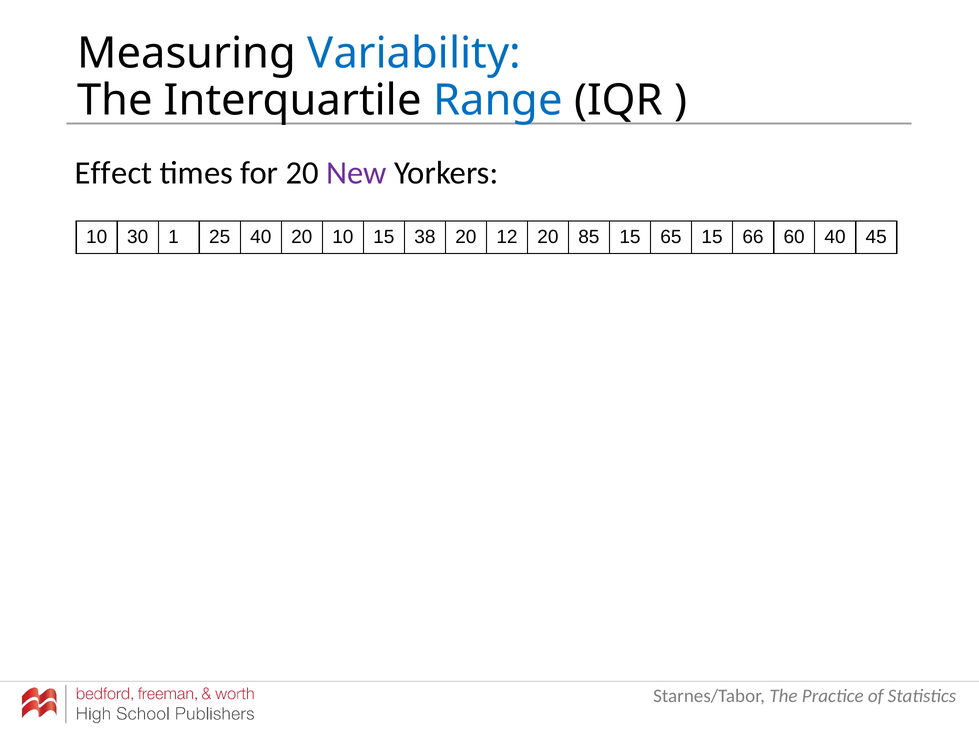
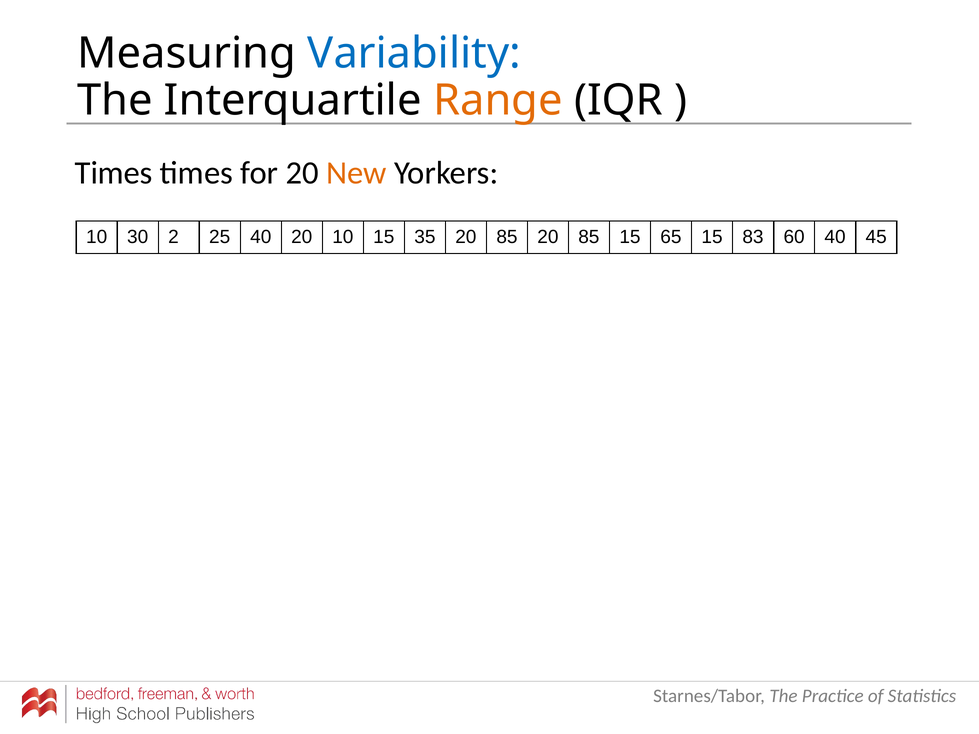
Range colour: blue -> orange (498, 101)
Effect: Effect -> Times (114, 173)
New colour: purple -> orange (356, 173)
1: 1 -> 2 (173, 237)
38: 38 -> 35 (425, 237)
12: 12 -> 85 (507, 237)
66: 66 -> 83 (753, 237)
